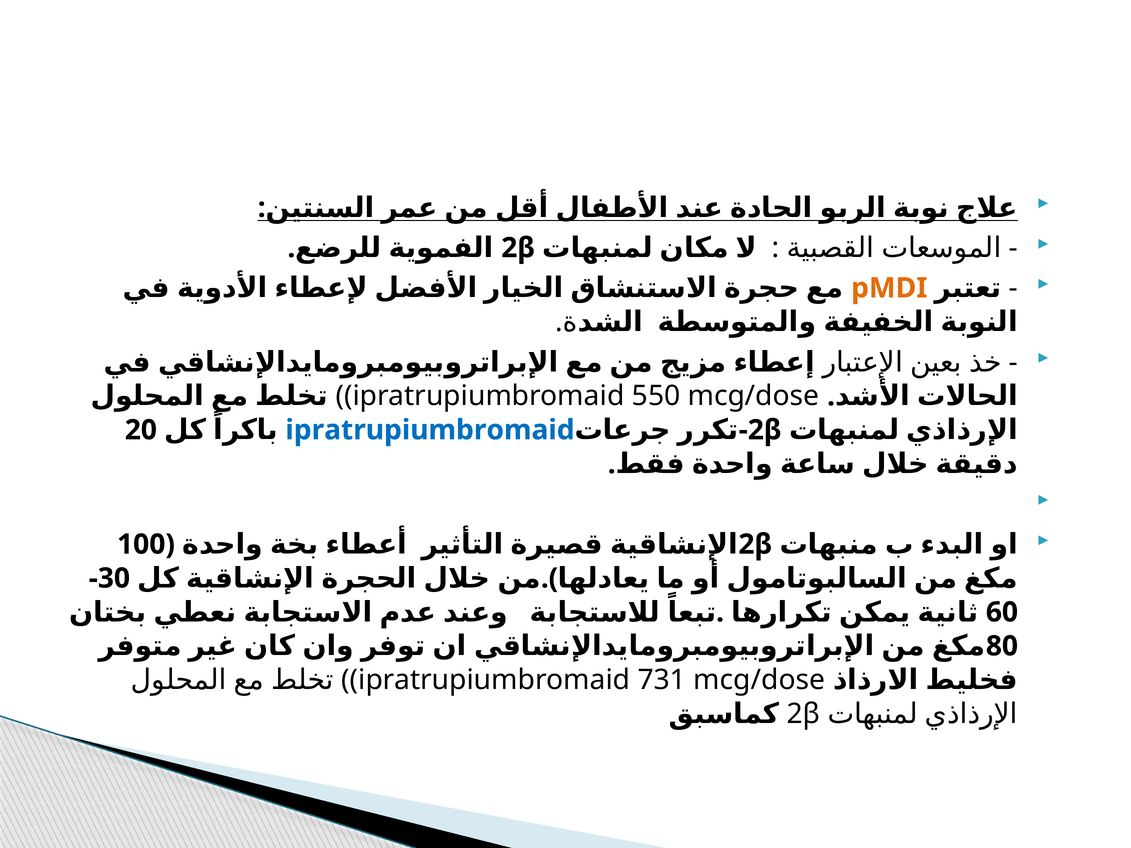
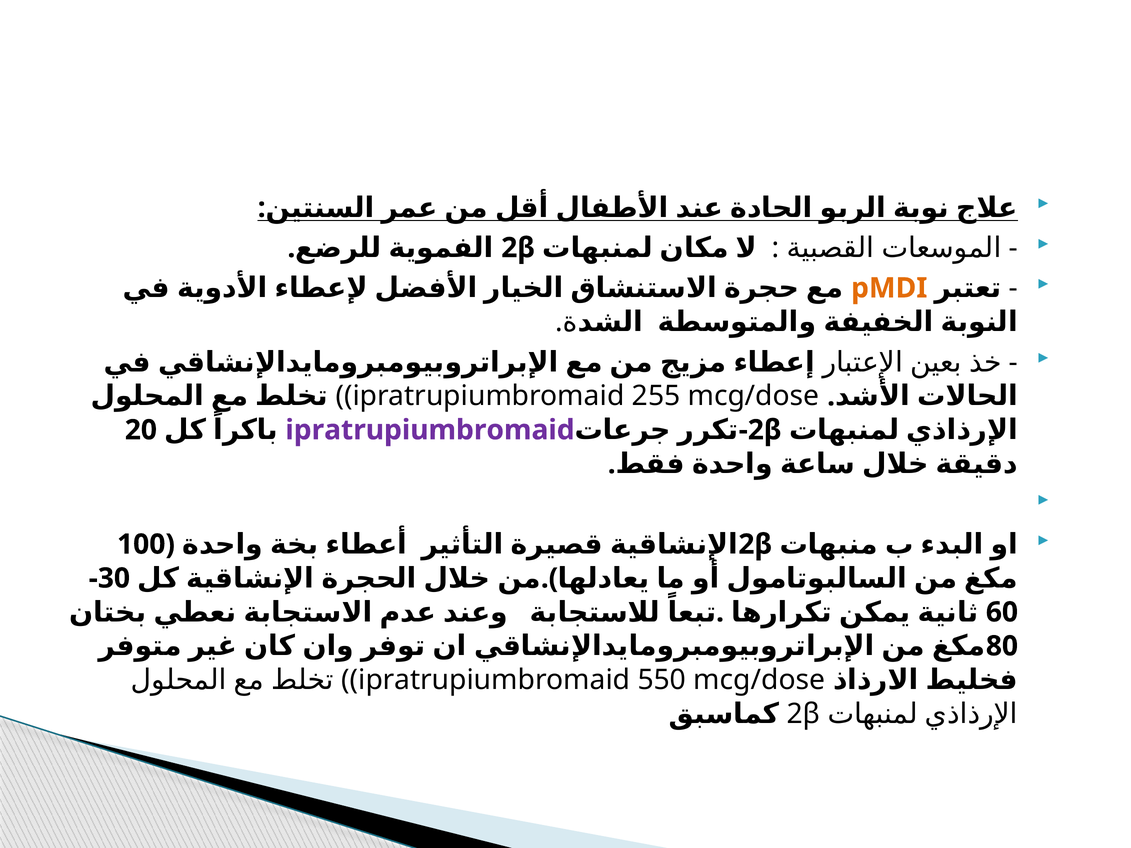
550: 550 -> 255 (656, 396)
ipratrupiumbromaid colour: blue -> purple (430, 430)
731: 731 -> 550 (662, 680)
